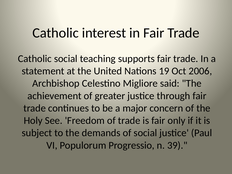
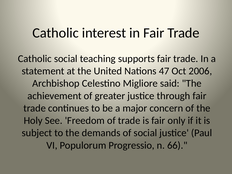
19: 19 -> 47 (164, 71)
39: 39 -> 66 (177, 145)
